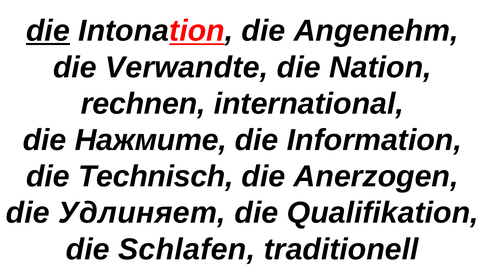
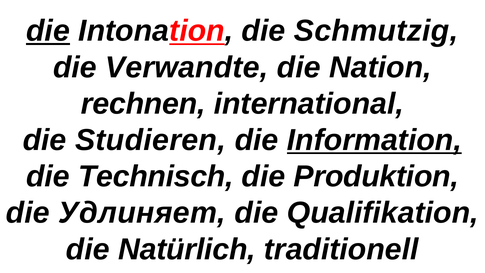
Angenehm: Angenehm -> Schmutzig (376, 31)
Нажмите: Нажмите -> Studieren (150, 140)
Information underline: none -> present (374, 140)
Anerzogen: Anerzogen -> Produktion (376, 176)
Schlafen: Schlafen -> Natürlich (187, 249)
